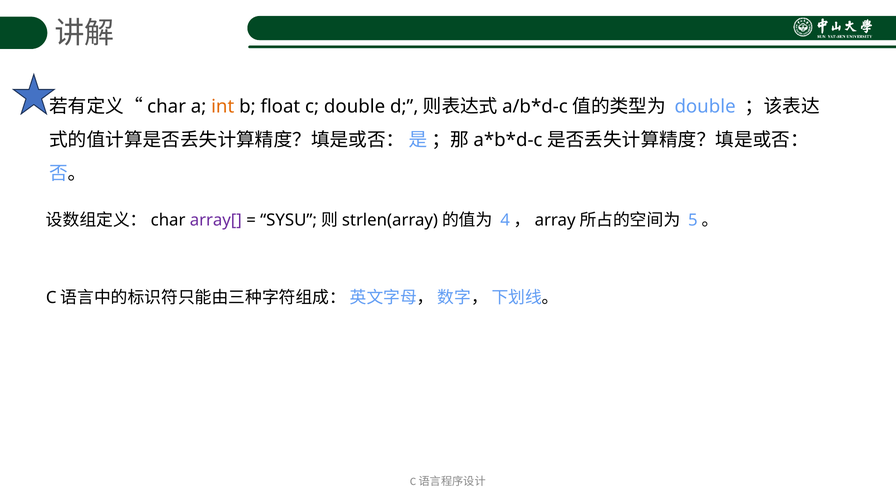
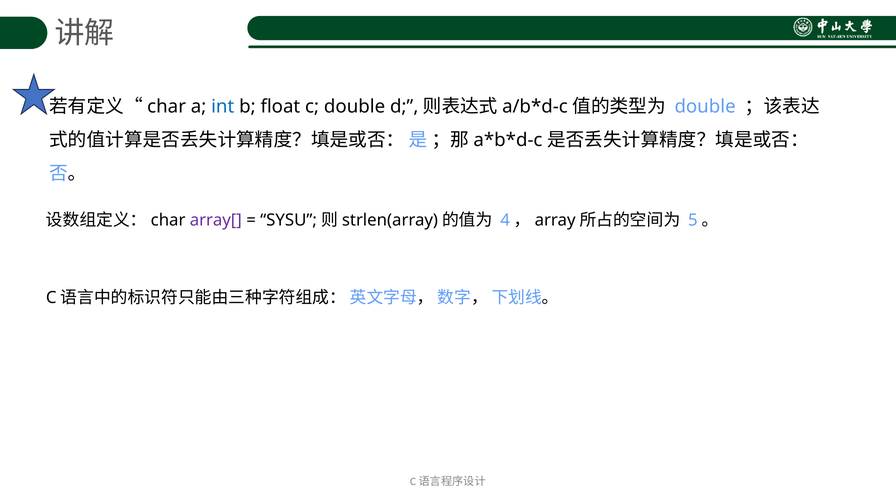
int colour: orange -> blue (223, 106)
